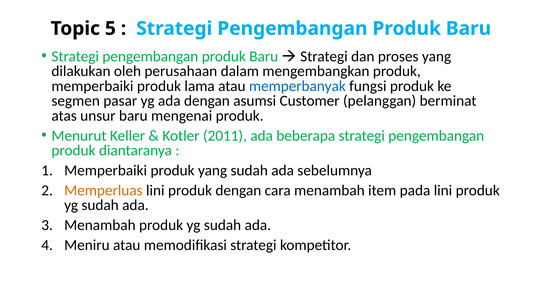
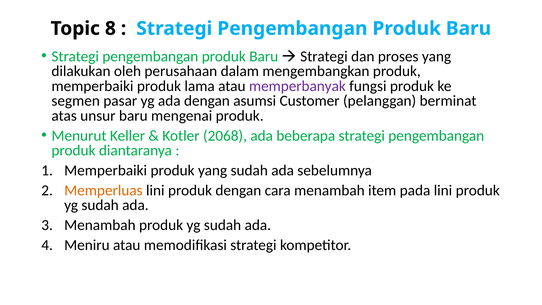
5: 5 -> 8 (110, 28)
memperbanyak colour: blue -> purple (297, 86)
2011: 2011 -> 2068 (225, 136)
